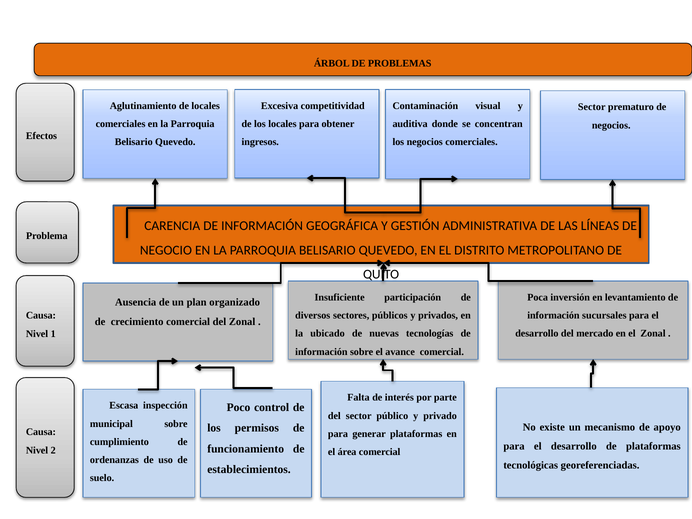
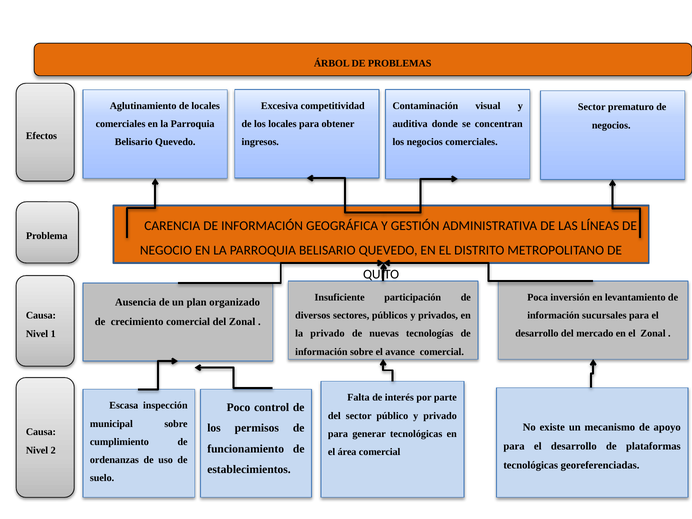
la ubicado: ubicado -> privado (327, 334)
generar plataformas: plataformas -> tecnológicas (416, 434)
